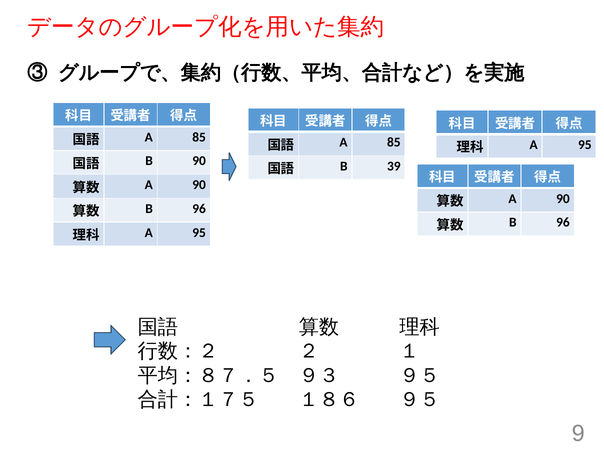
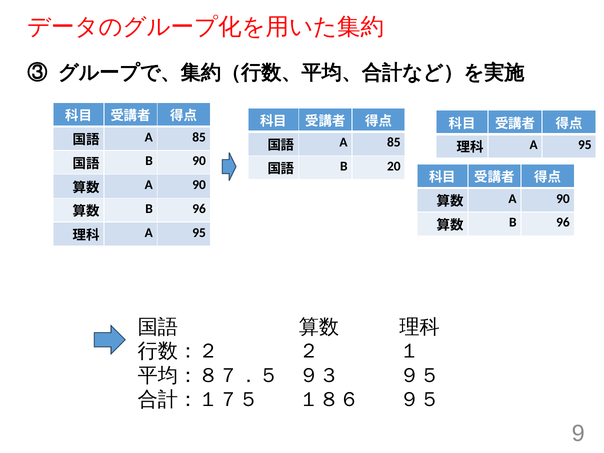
39: 39 -> 20 (394, 166)
